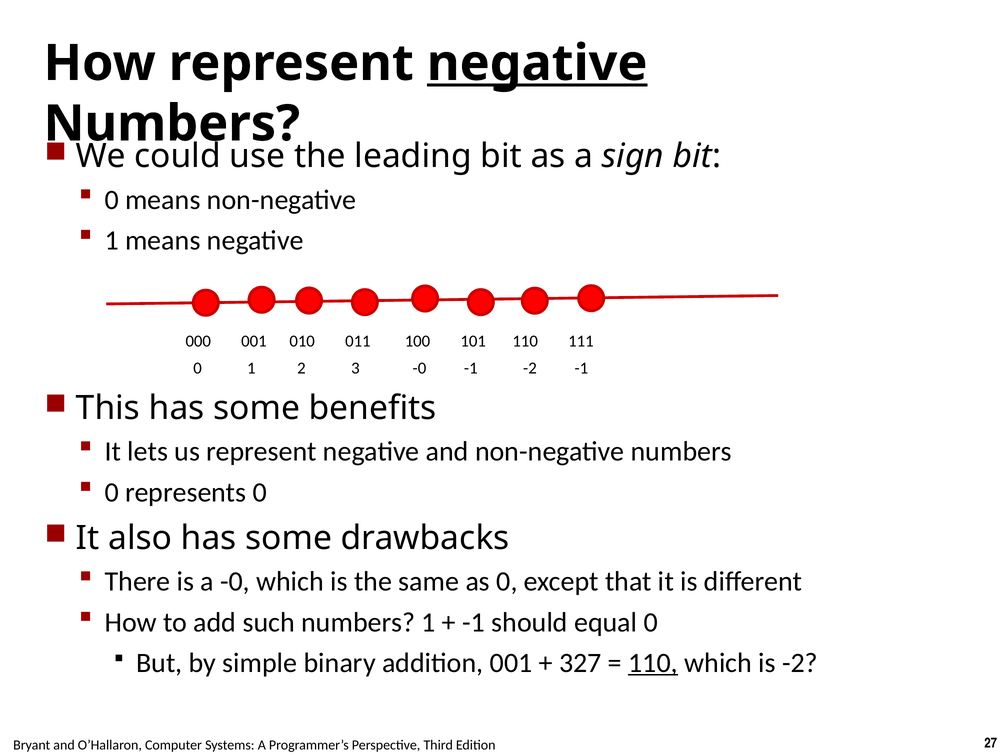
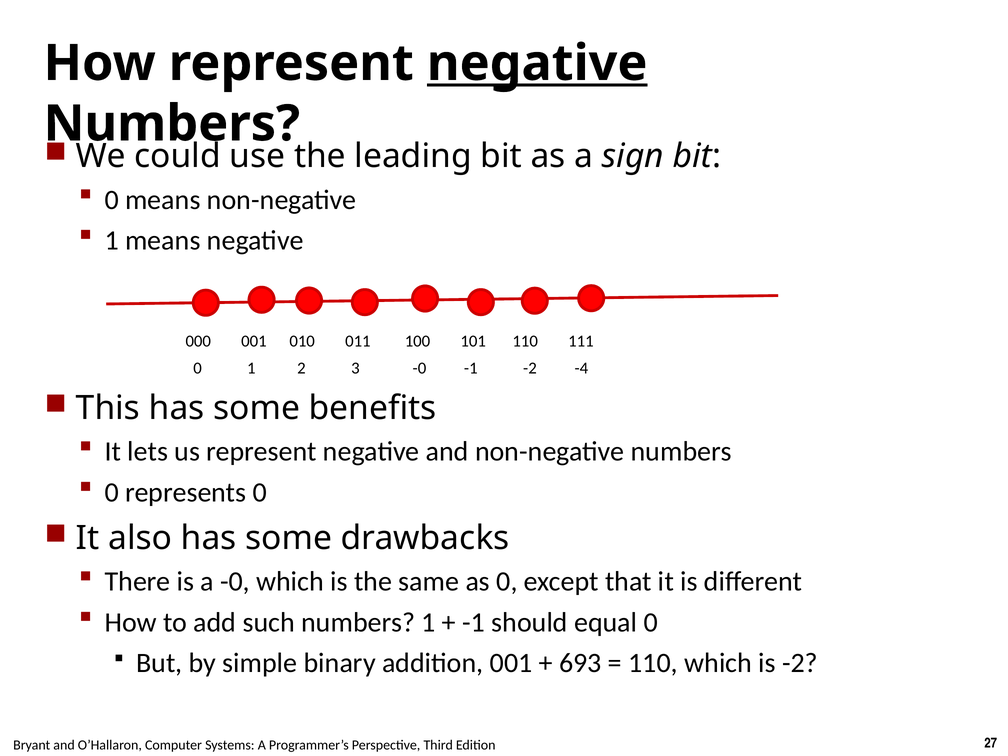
-2 -1: -1 -> -4 (581, 368)
327: 327 -> 693 (580, 663)
110 underline: present -> none (653, 663)
